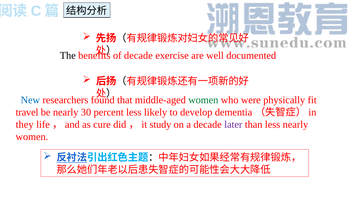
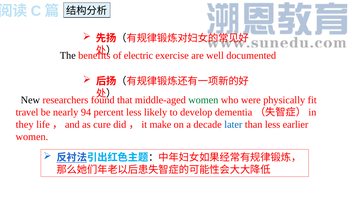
of decade: decade -> electric (138, 55)
New colour: blue -> black (30, 100)
30: 30 -> 94 (86, 112)
study: study -> make (160, 124)
later colour: purple -> blue (233, 124)
less nearly: nearly -> earlier (296, 124)
